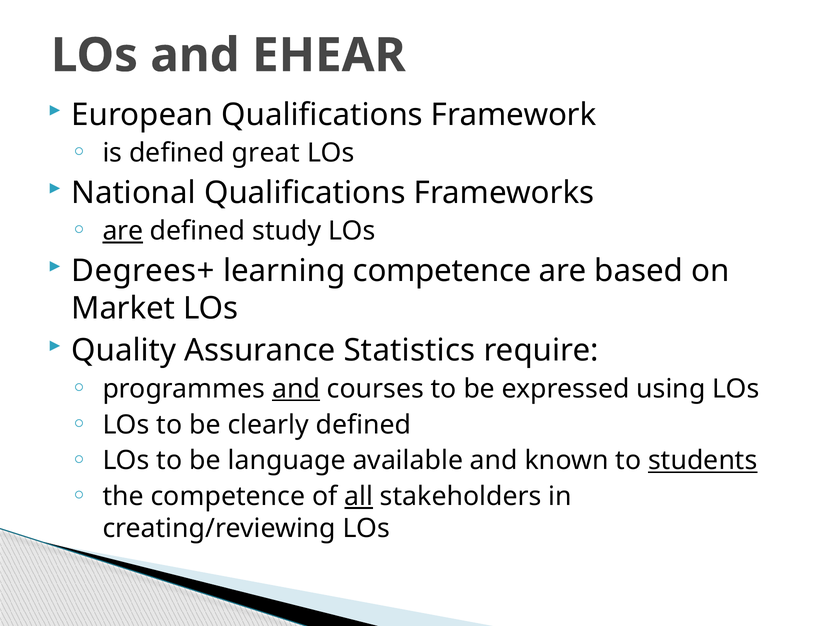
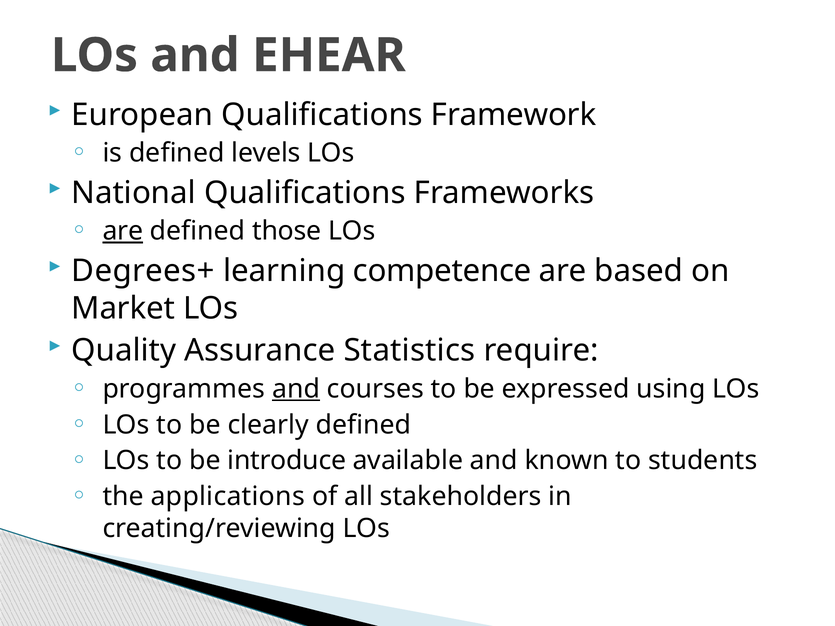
great: great -> levels (266, 153)
study: study -> those (287, 231)
language: language -> introduce (287, 461)
students underline: present -> none (703, 461)
the competence: competence -> applications (228, 497)
all underline: present -> none (359, 497)
